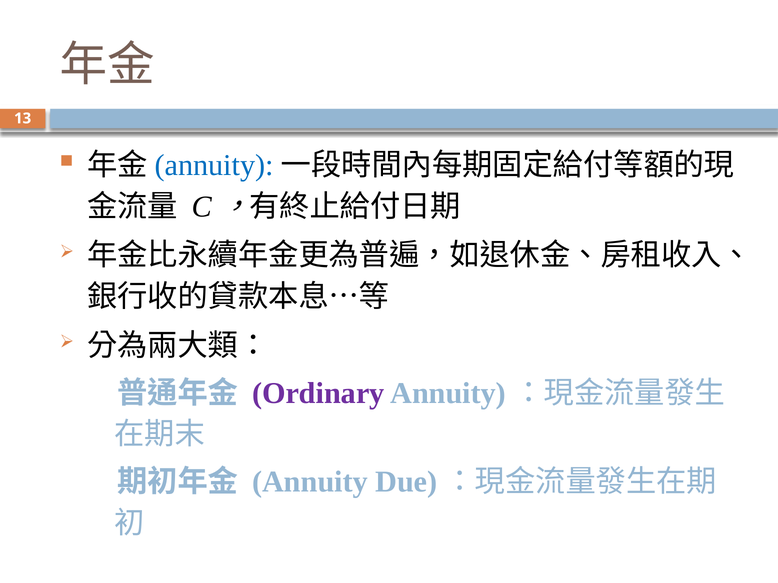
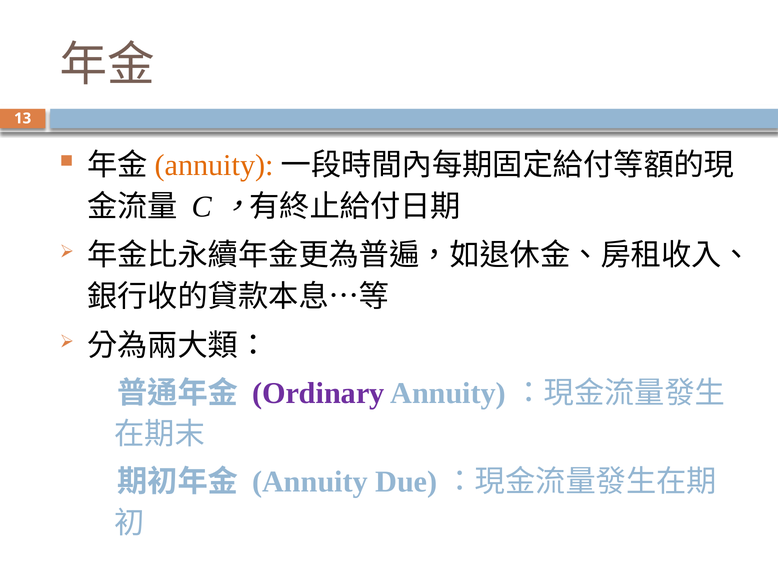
annuity colour: blue -> orange (214, 165)
